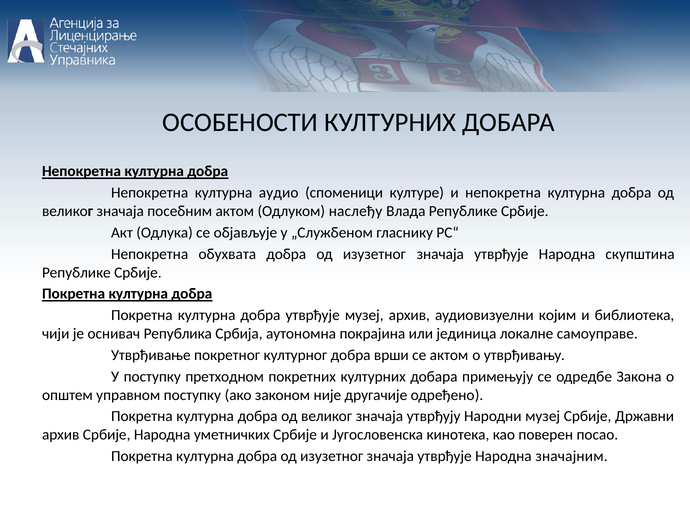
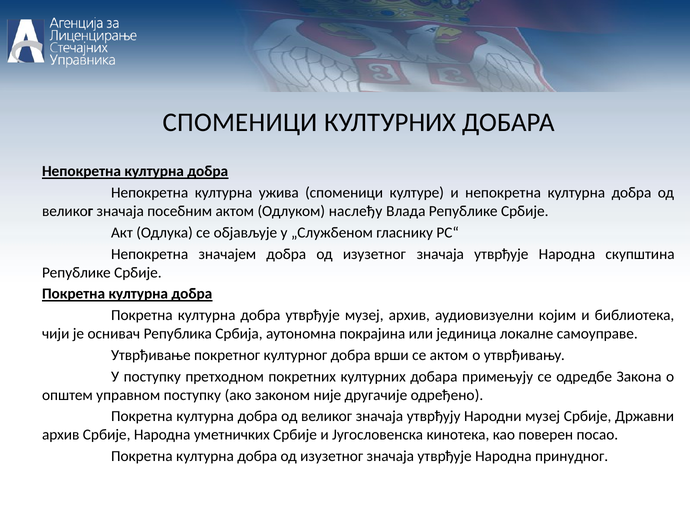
ОСОБЕНОСТИ: ОСОБЕНОСТИ -> СПОМЕНИЦИ (240, 123)
аудио: аудио -> ужива (279, 193)
обухвата: обухвата -> значајем (227, 254)
значајним: значајним -> принудног (572, 457)
